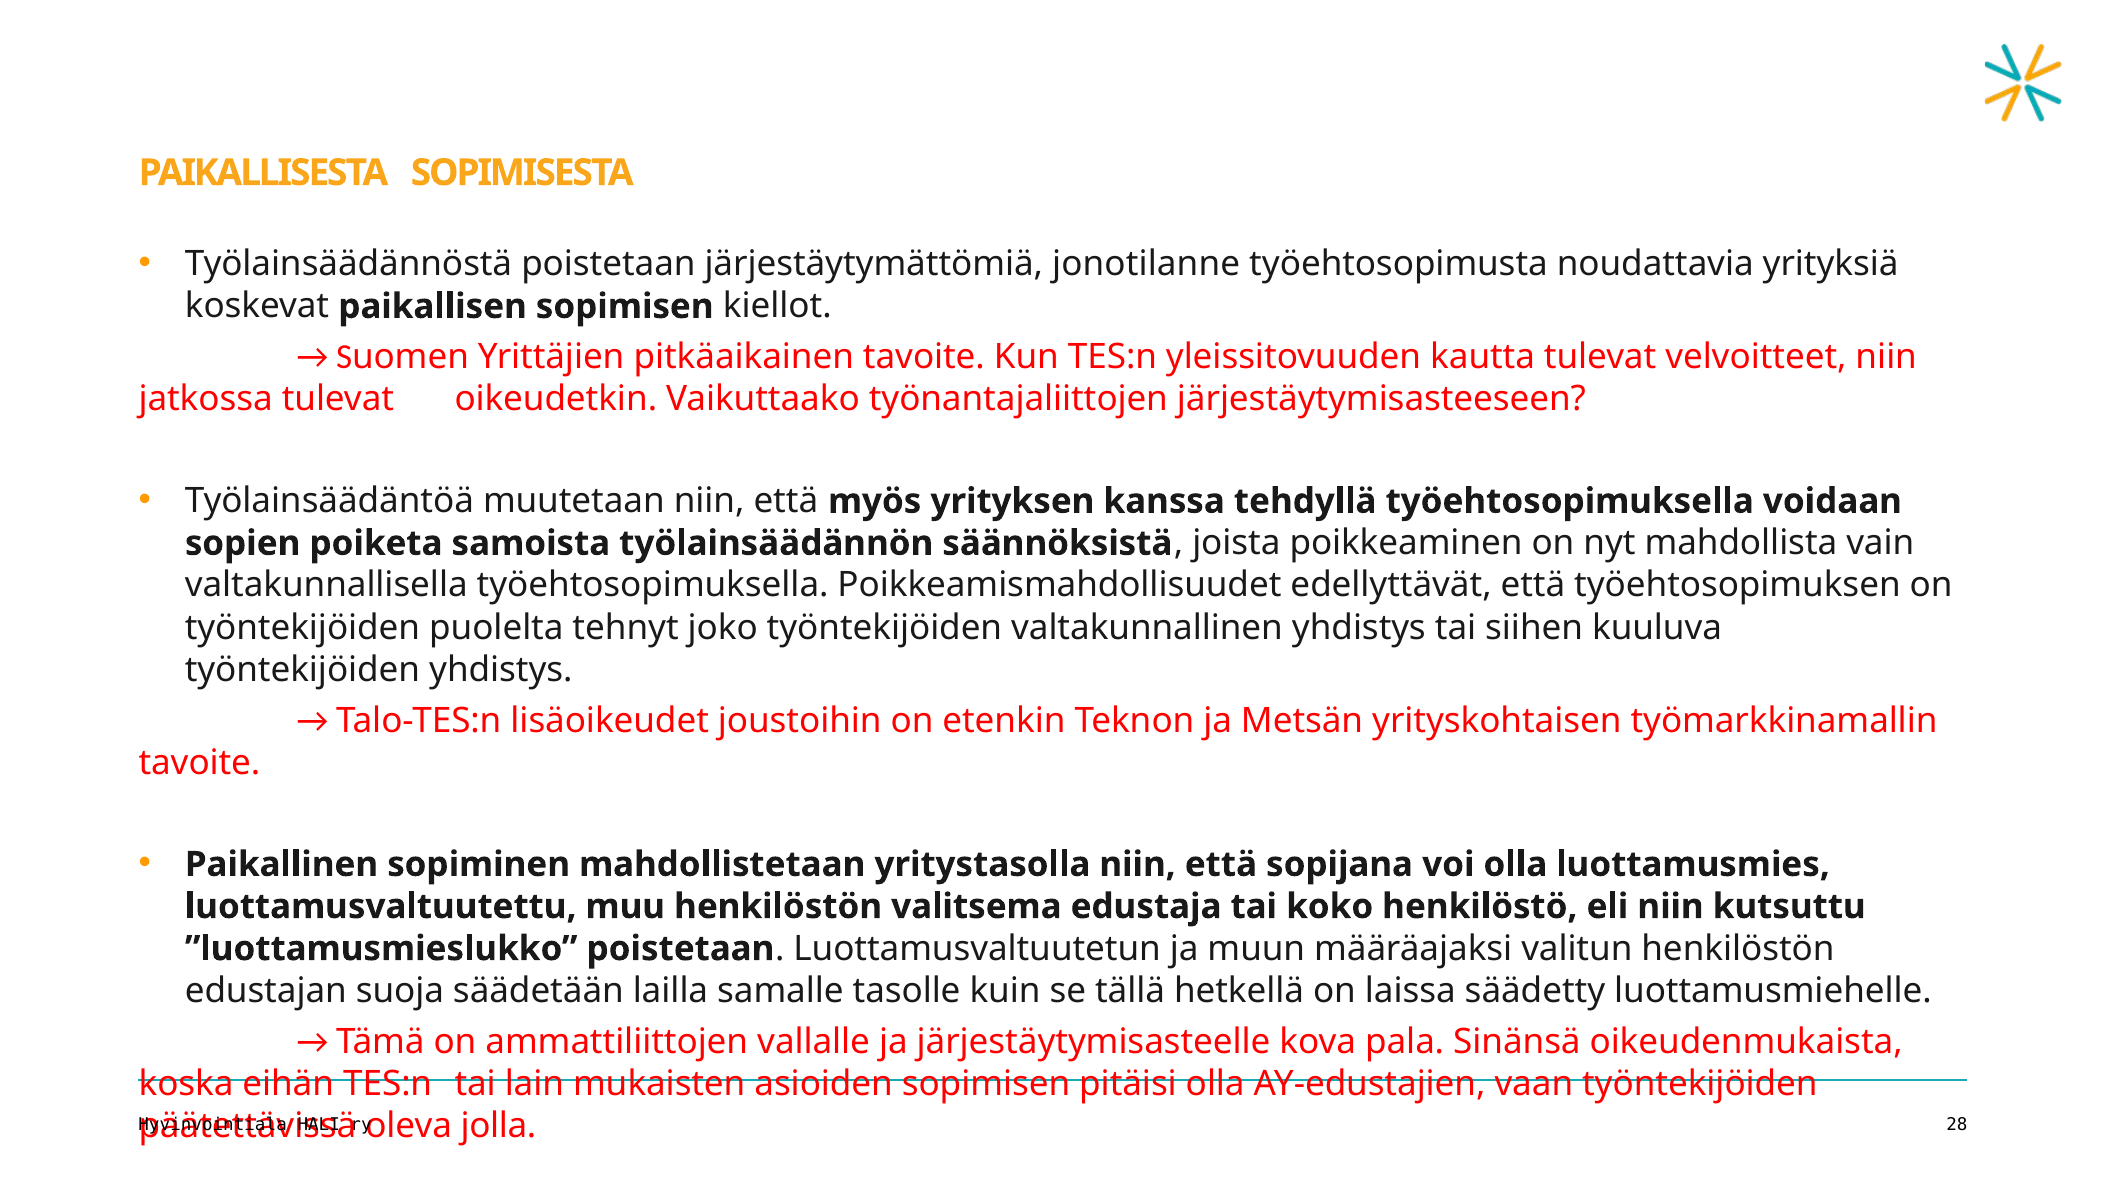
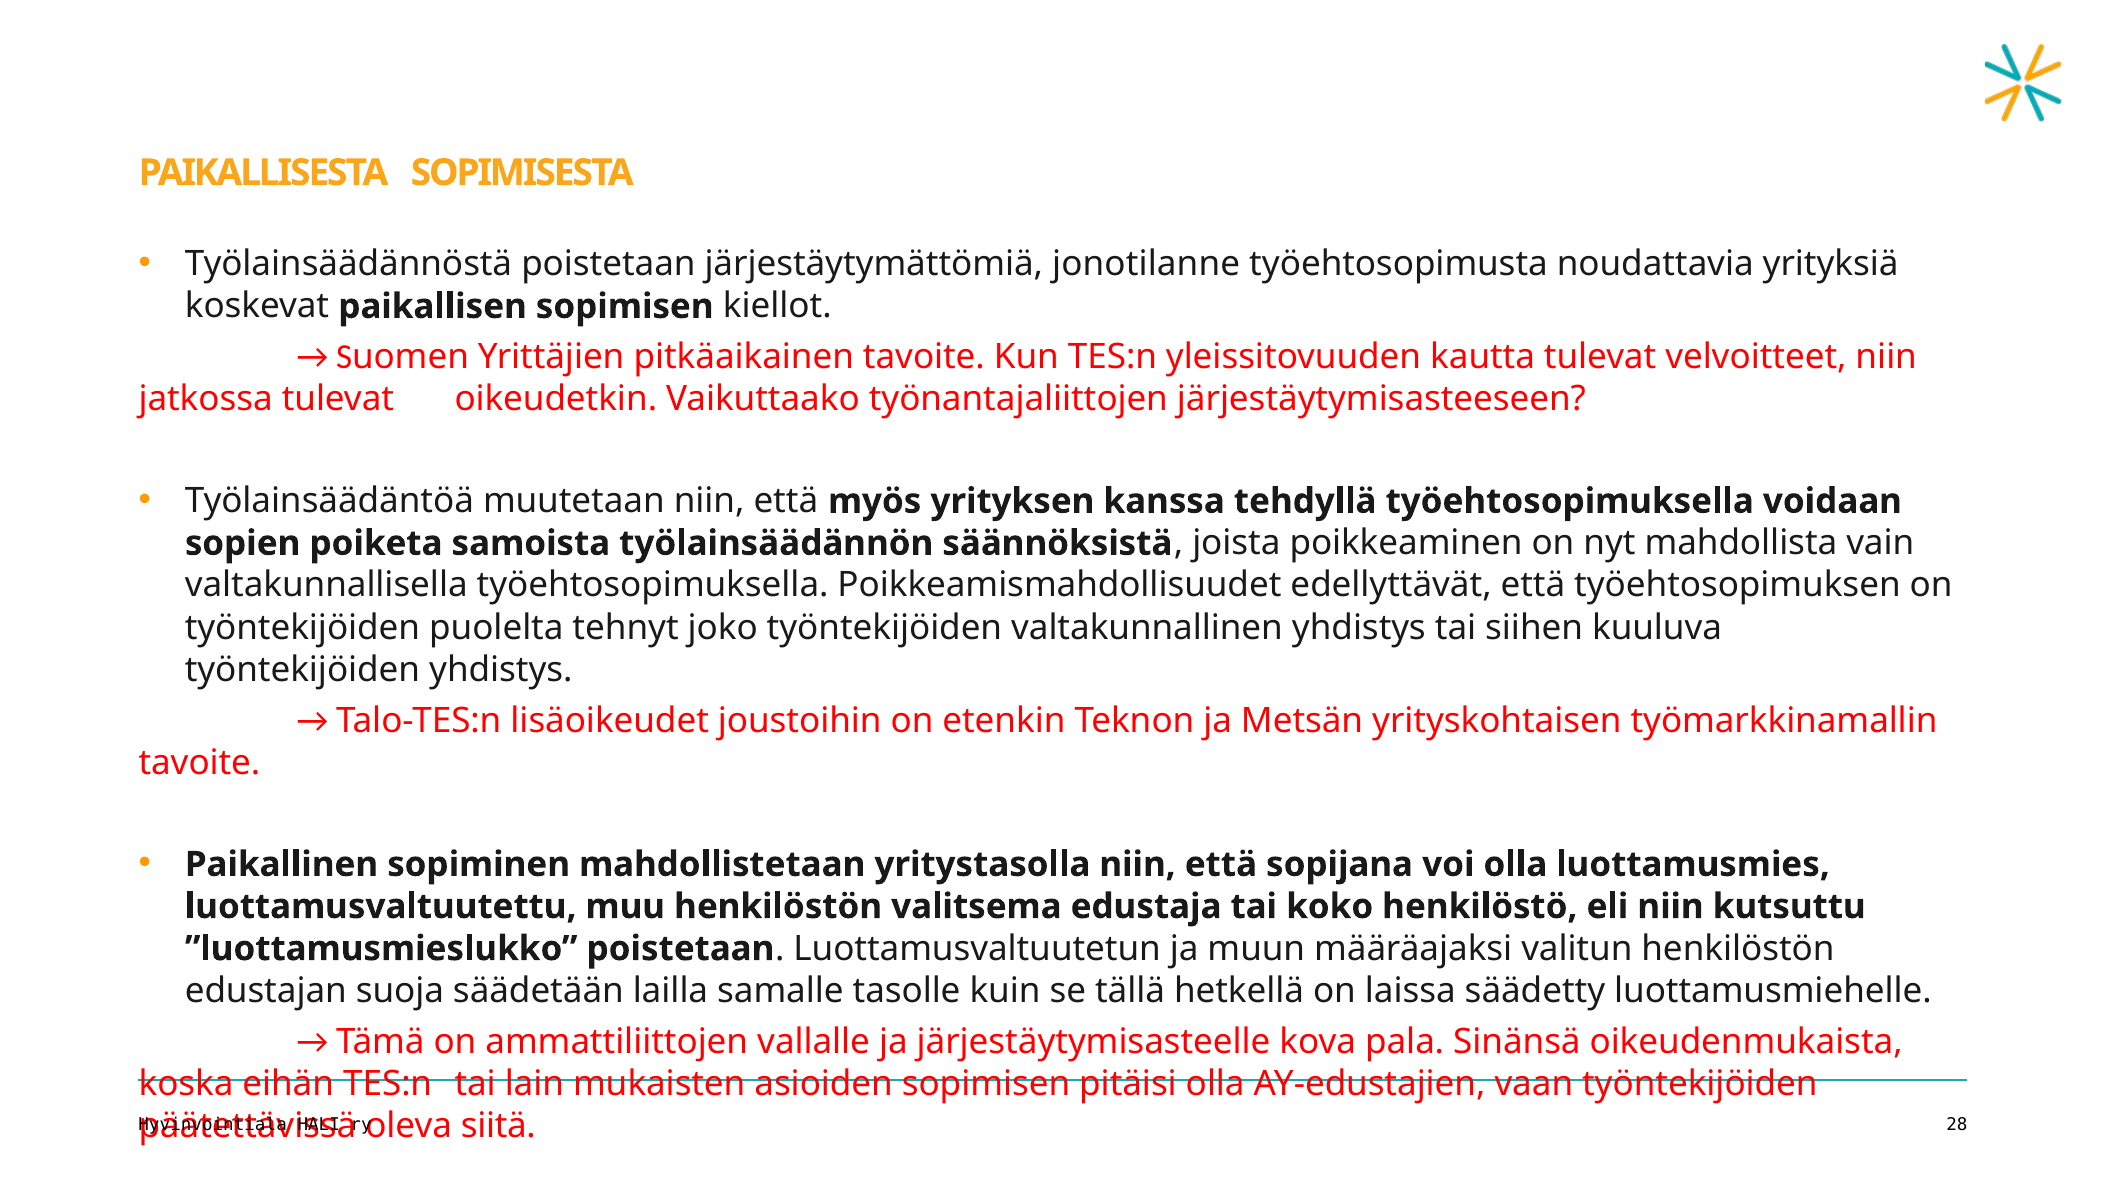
jolla: jolla -> siitä (498, 1125)
